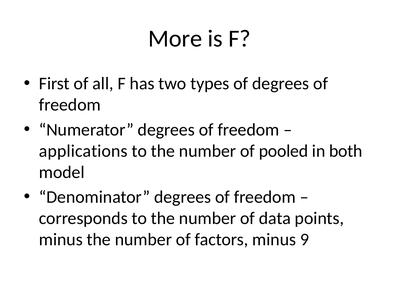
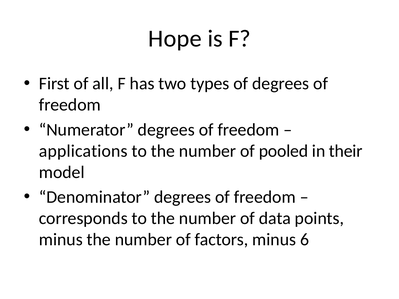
More: More -> Hope (175, 39)
both: both -> their (346, 151)
9: 9 -> 6 (305, 240)
